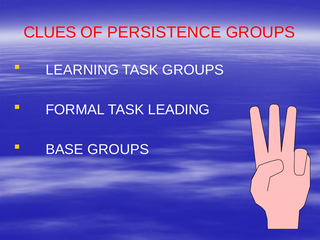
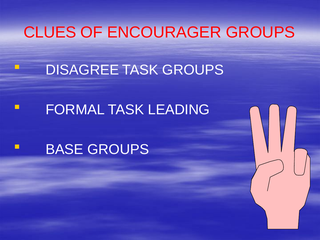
PERSISTENCE: PERSISTENCE -> ENCOURAGER (164, 32)
LEARNING: LEARNING -> DISAGREE (82, 70)
